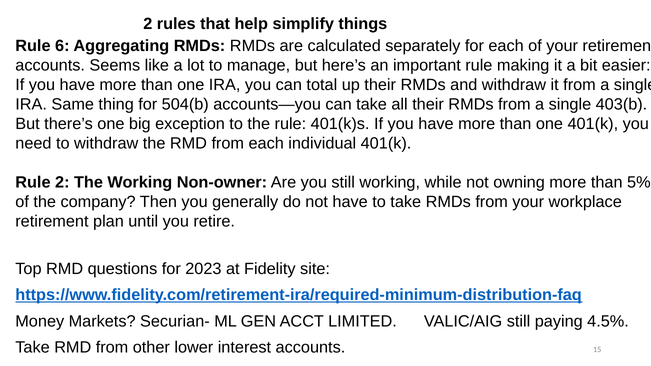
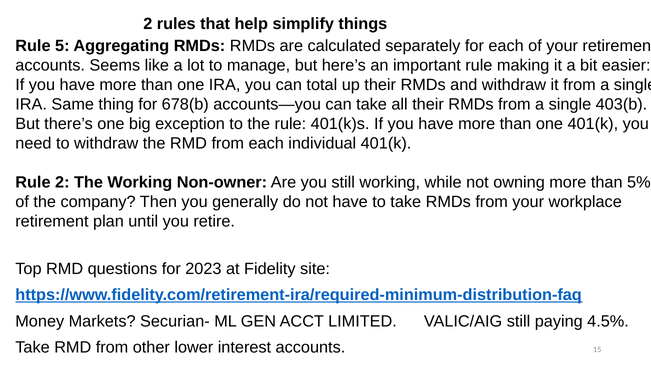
6: 6 -> 5 (62, 46)
504(b: 504(b -> 678(b (185, 104)
